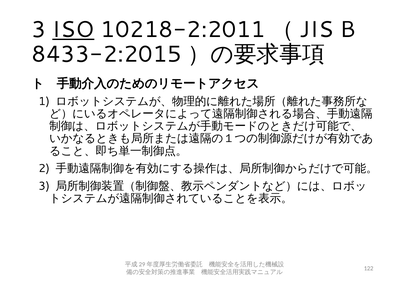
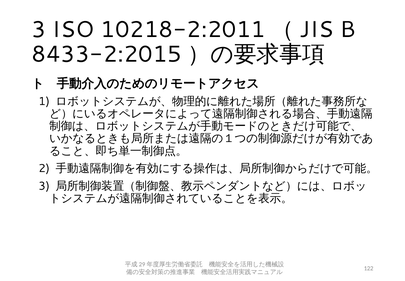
ISO underline: present -> none (73, 30)
